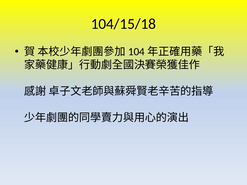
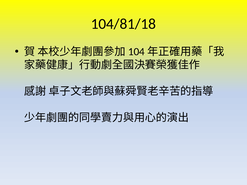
104/15/18: 104/15/18 -> 104/81/18 (123, 24)
